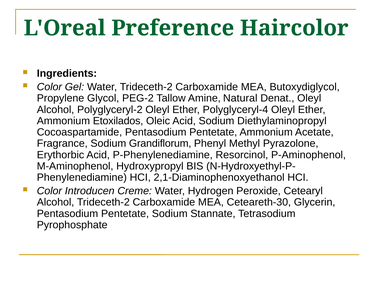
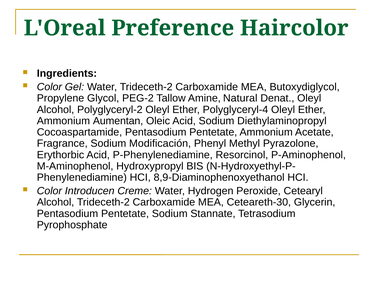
Etoxilados: Etoxilados -> Aumentan (118, 121)
Grandiflorum: Grandiflorum -> Modificación (160, 144)
2,1-Diaminophenoxyethanol: 2,1-Diaminophenoxyethanol -> 8,9-Diaminophenoxyethanol (219, 178)
